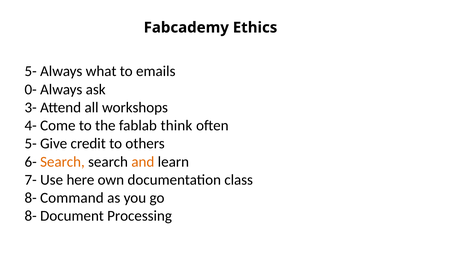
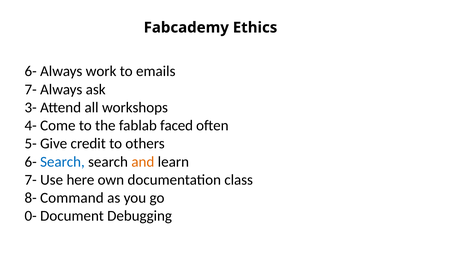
5-: 5- -> 6- (31, 71)
what: what -> work (101, 71)
0-: 0- -> 7- (31, 89)
think: think -> faced (177, 125)
Search colour: orange -> blue (62, 161)
8-: 8- -> 0- (31, 216)
Processing: Processing -> Debugging (140, 216)
